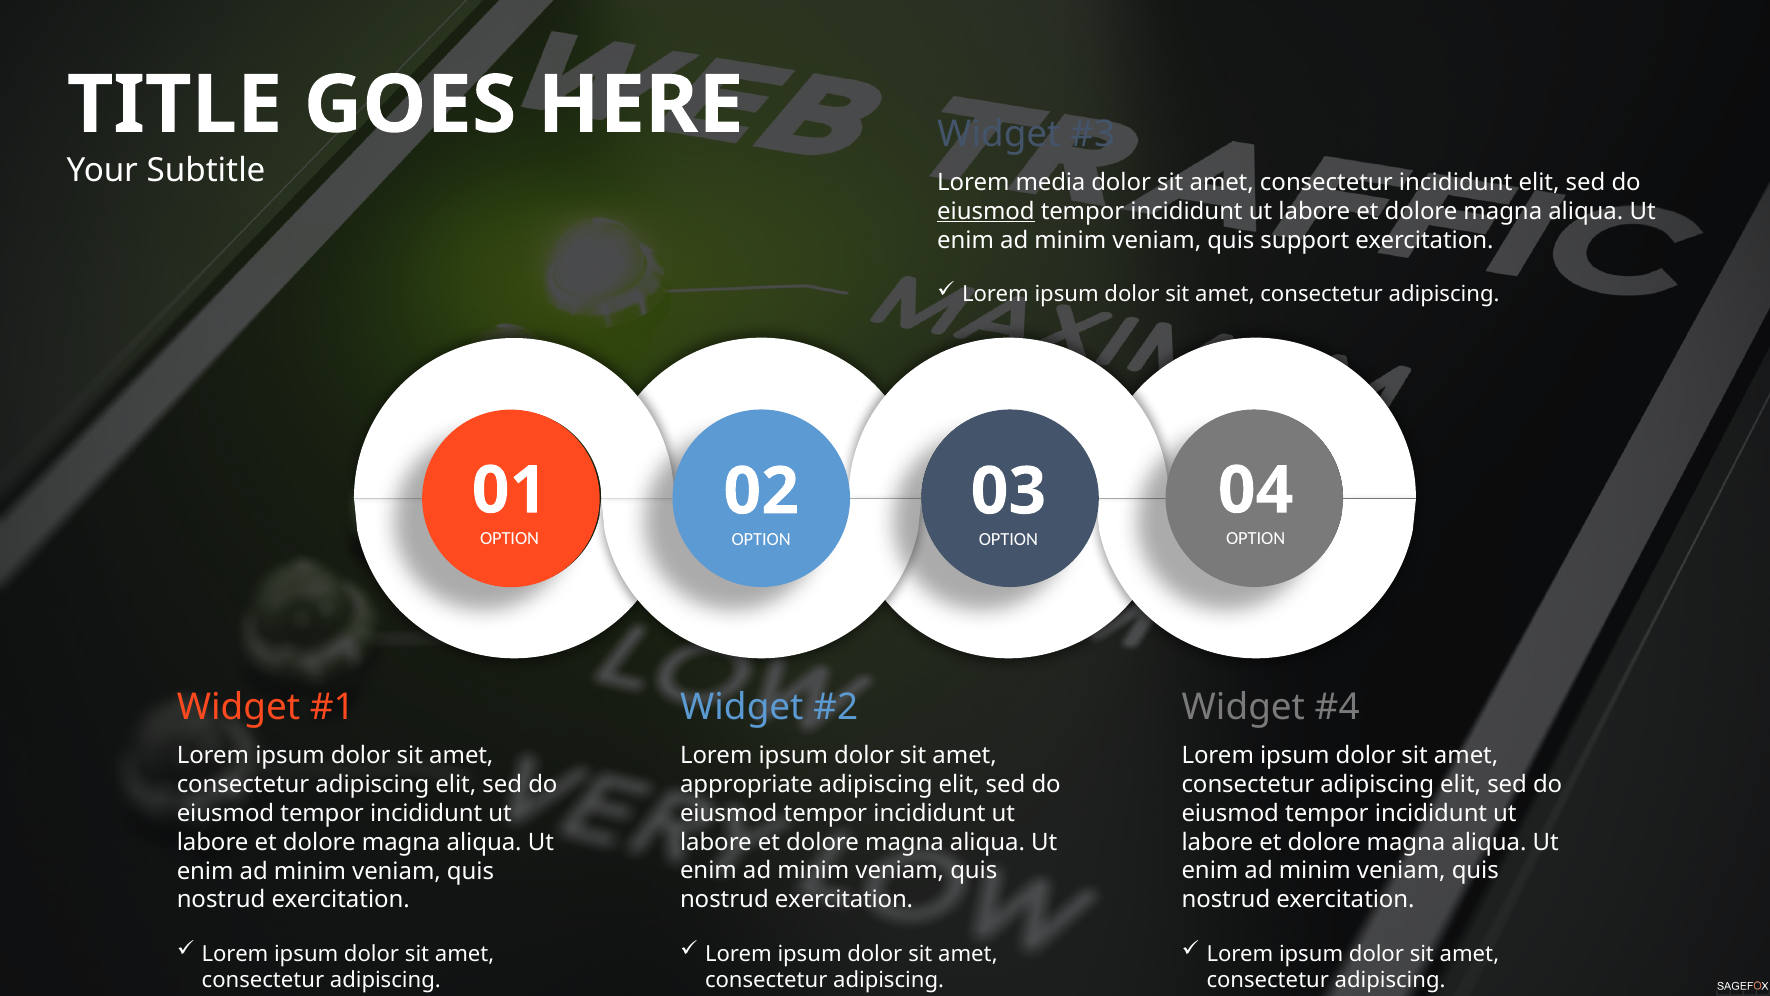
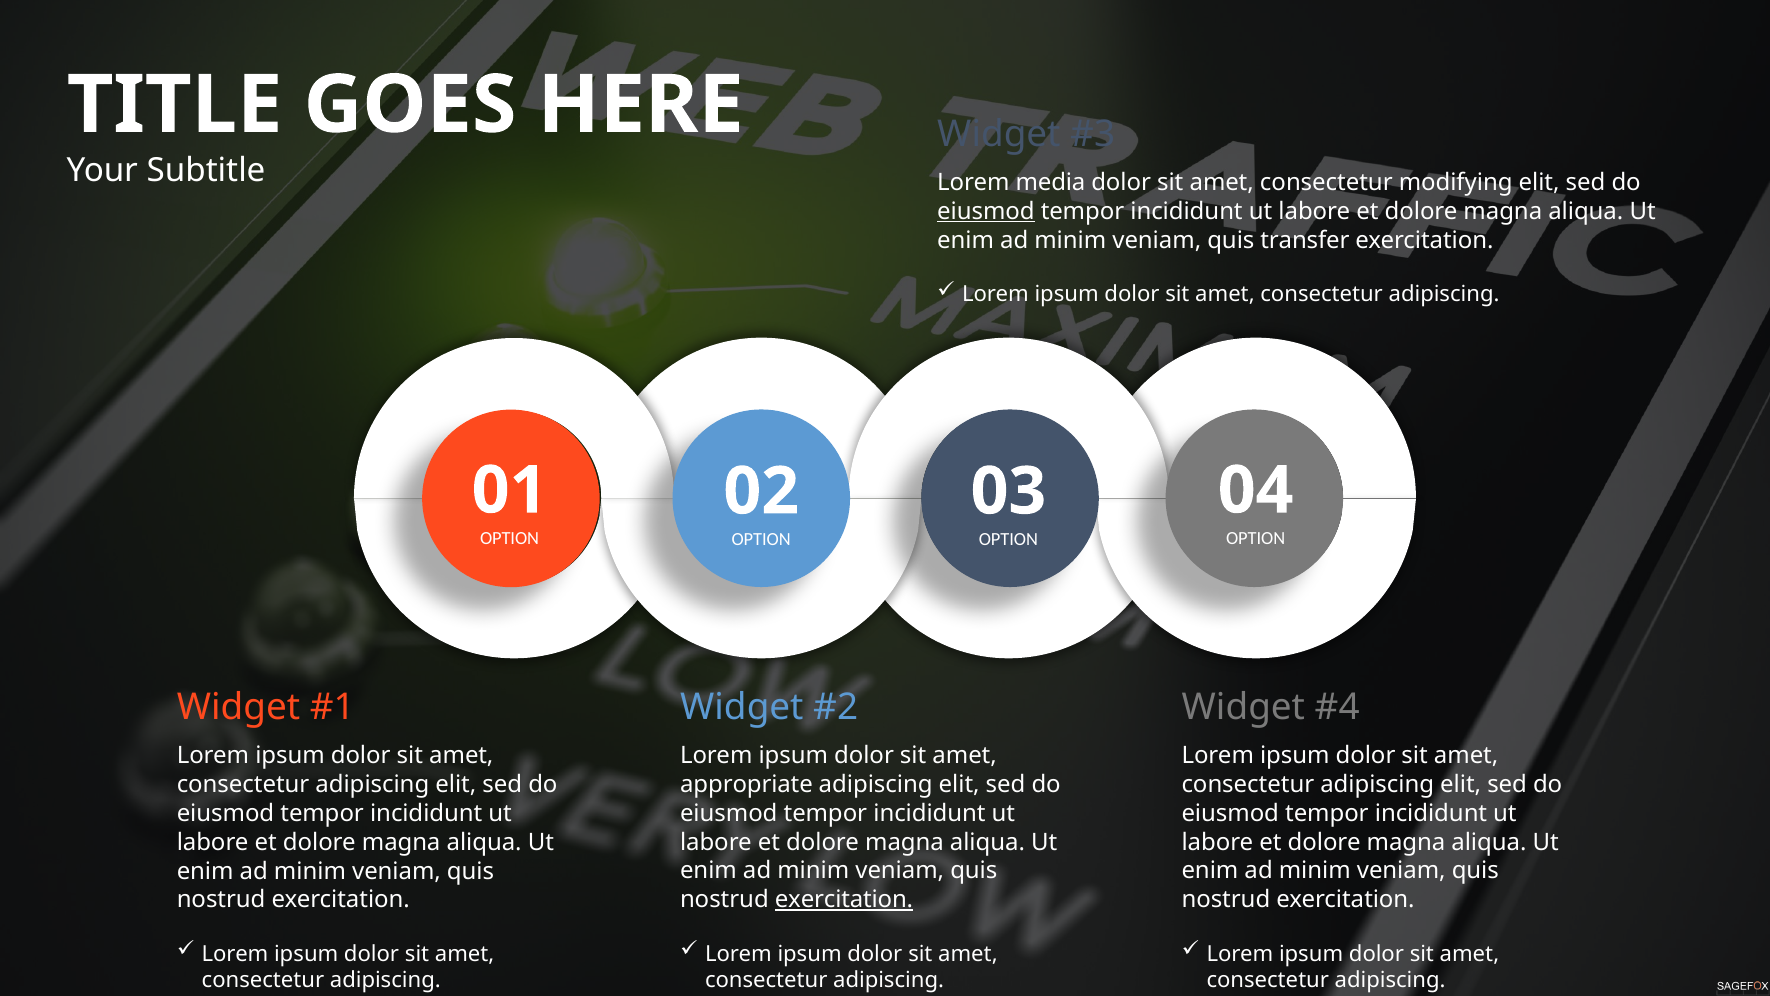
consectetur incididunt: incididunt -> modifying (1456, 183)
support: support -> transfer (1305, 240)
exercitation underline: none -> present (844, 899)
